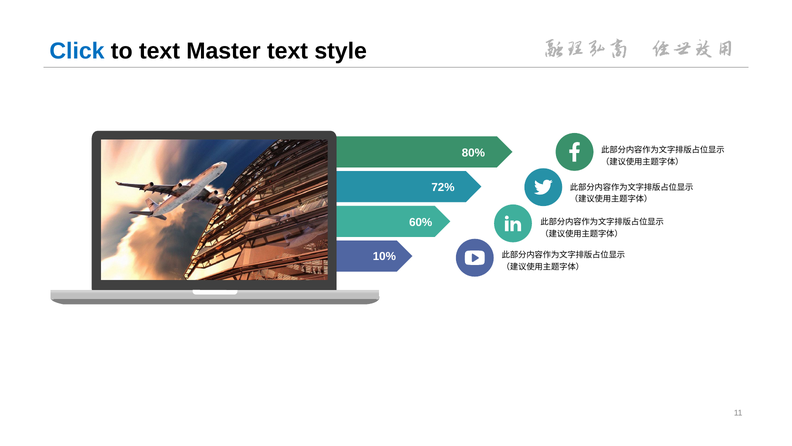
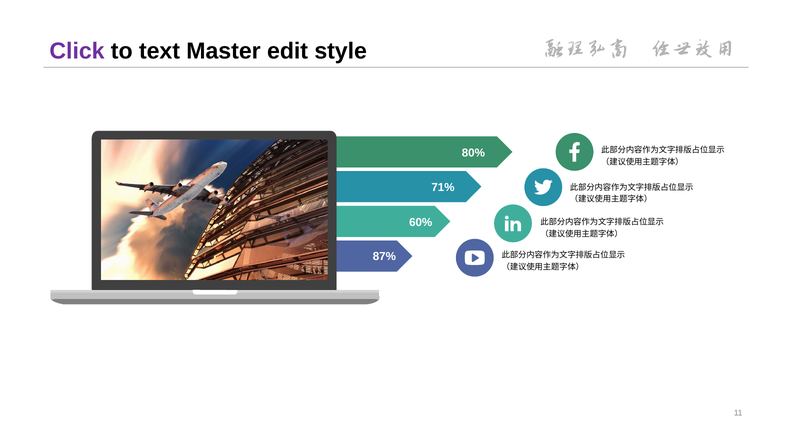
Click colour: blue -> purple (77, 51)
Master text: text -> edit (288, 51)
72%: 72% -> 71% (443, 187)
10%: 10% -> 87% (384, 256)
